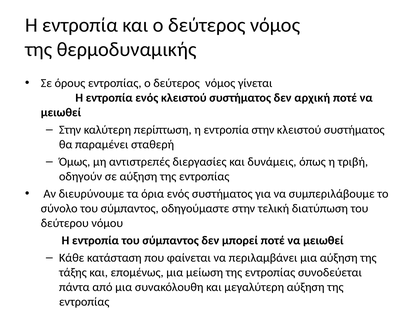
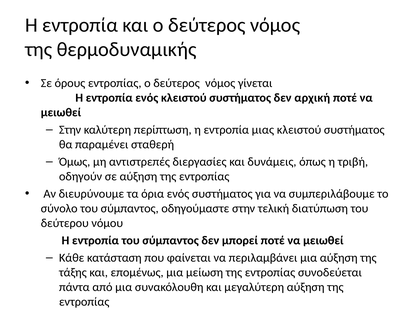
εντροπία στην: στην -> μιας (263, 130)
